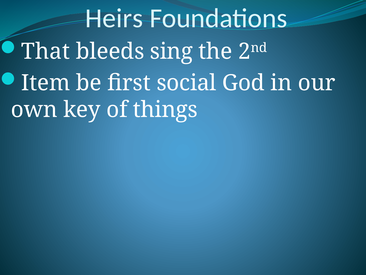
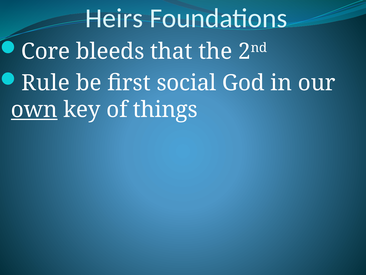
That: That -> Core (46, 51)
sing: sing -> that (171, 51)
Item: Item -> Rule (46, 83)
own underline: none -> present (34, 110)
